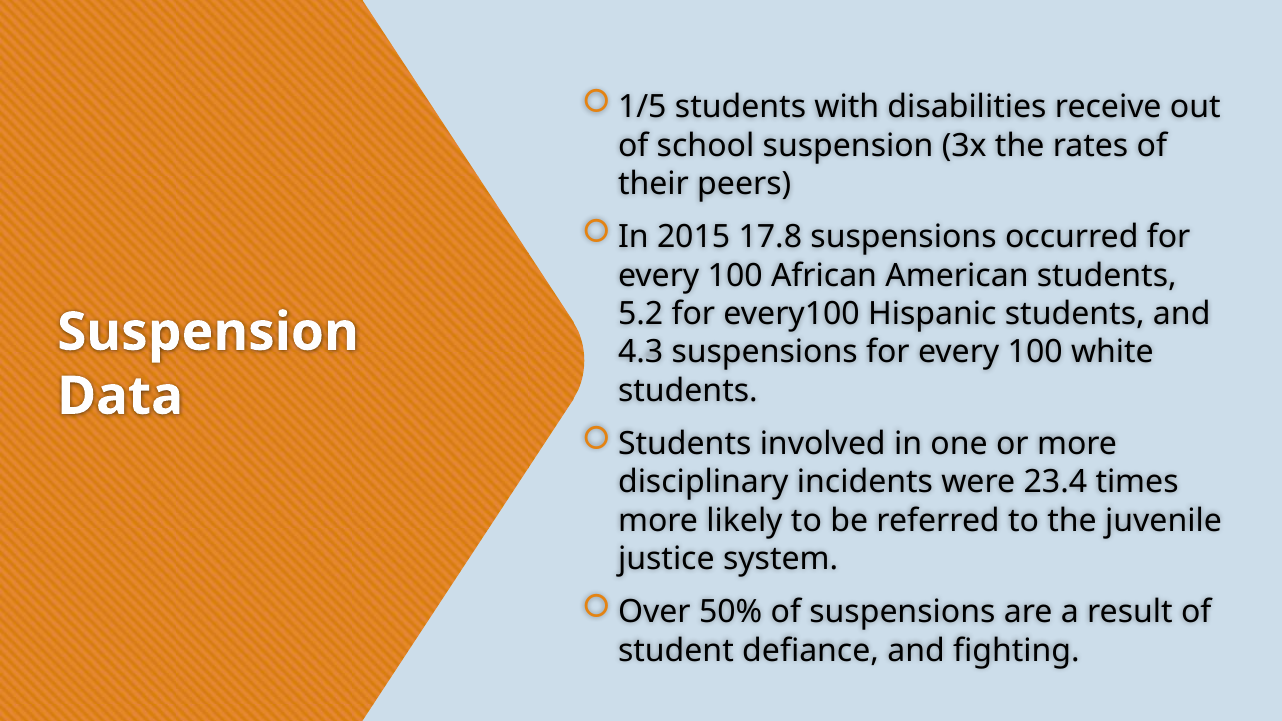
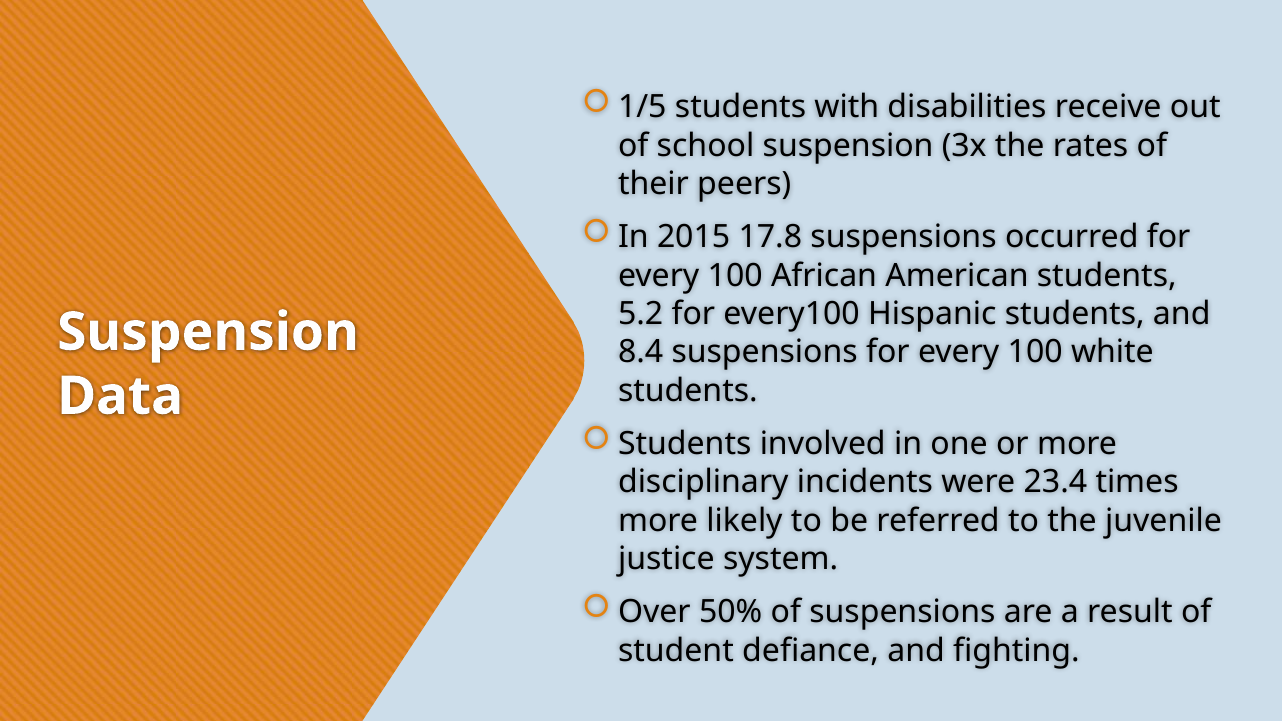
4.3: 4.3 -> 8.4 (641, 352)
